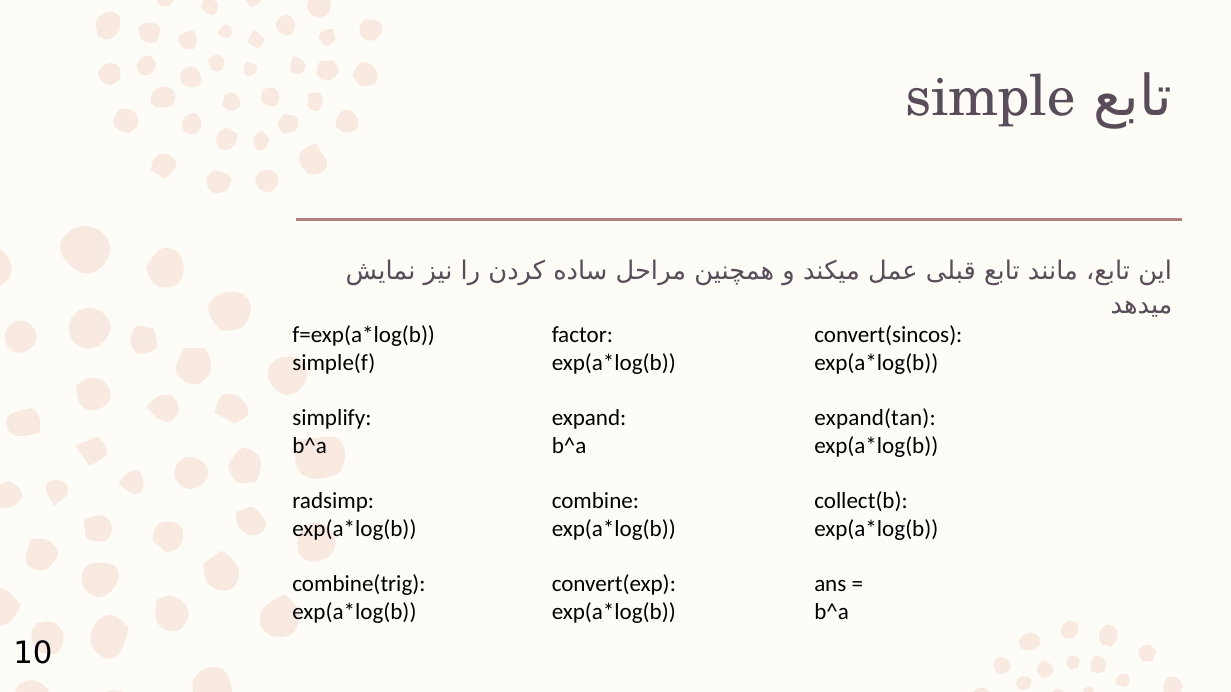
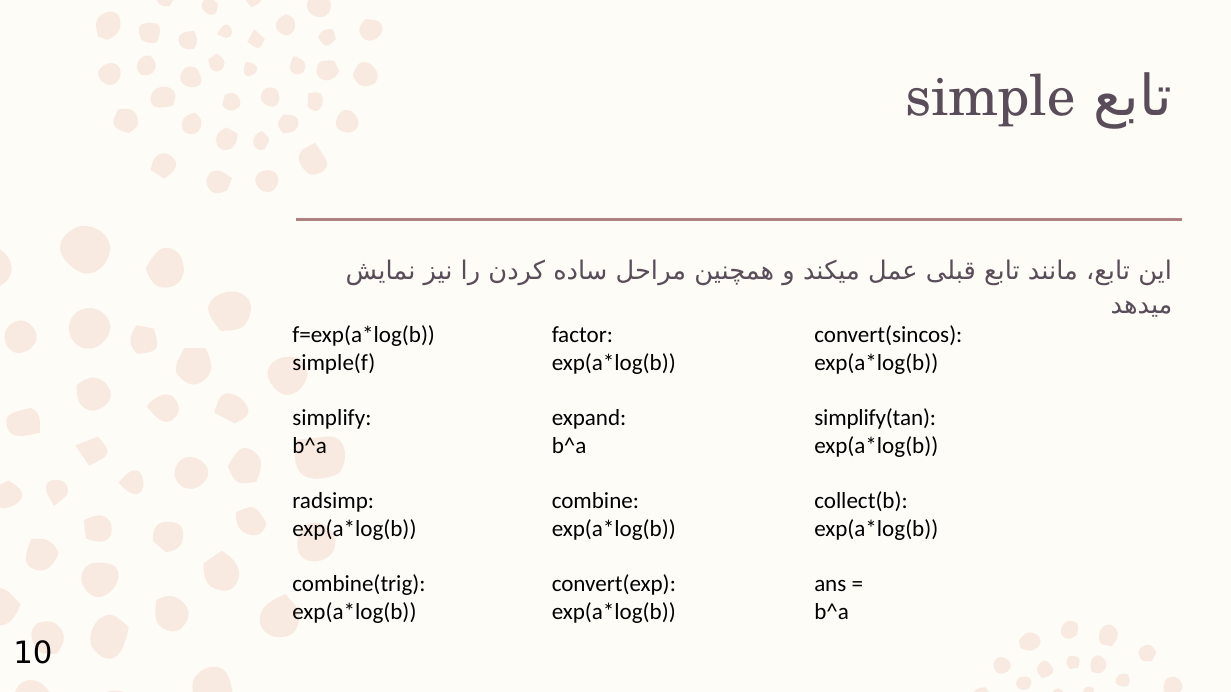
expand(tan: expand(tan -> simplify(tan (875, 418)
